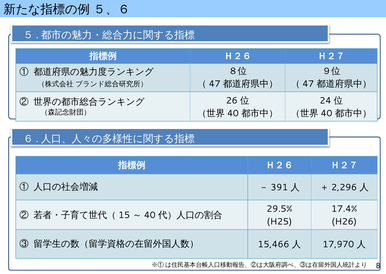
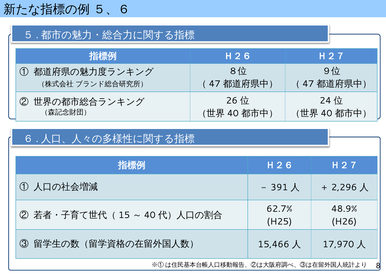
29.5%: 29.5% -> 62.7% (279, 209)
17.4%: 17.4% -> 48.9% (344, 209)
